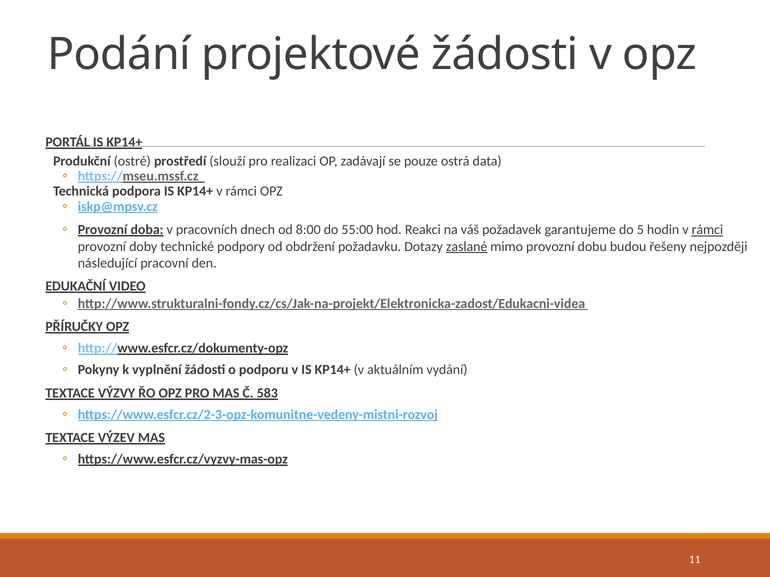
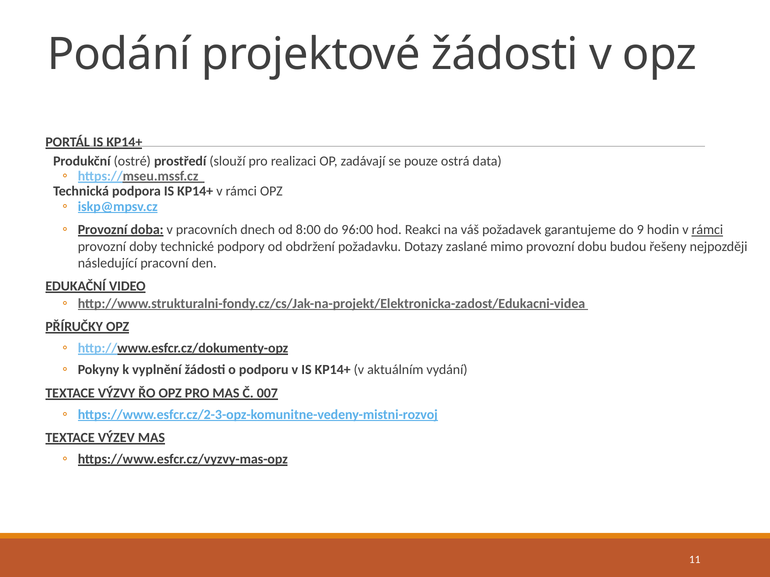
55:00: 55:00 -> 96:00 (357, 230)
5: 5 -> 9 (640, 230)
zaslané underline: present -> none (467, 247)
583: 583 -> 007 (267, 393)
